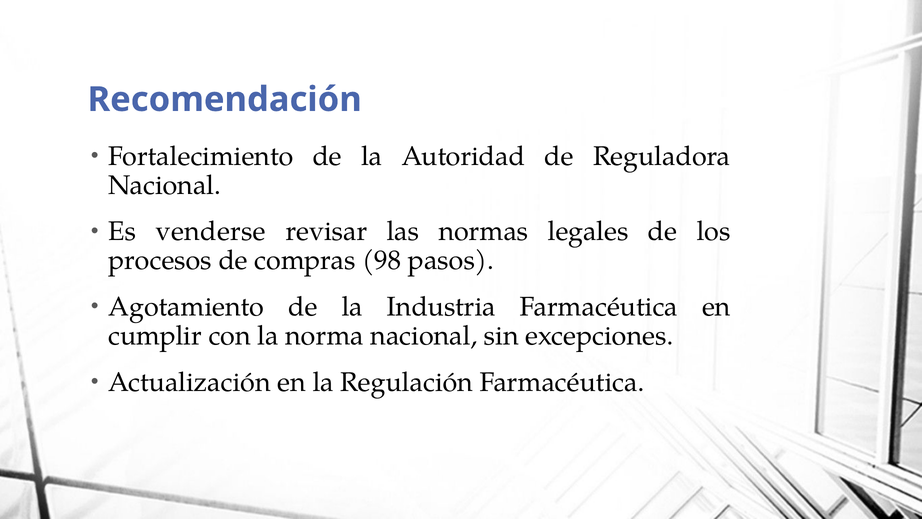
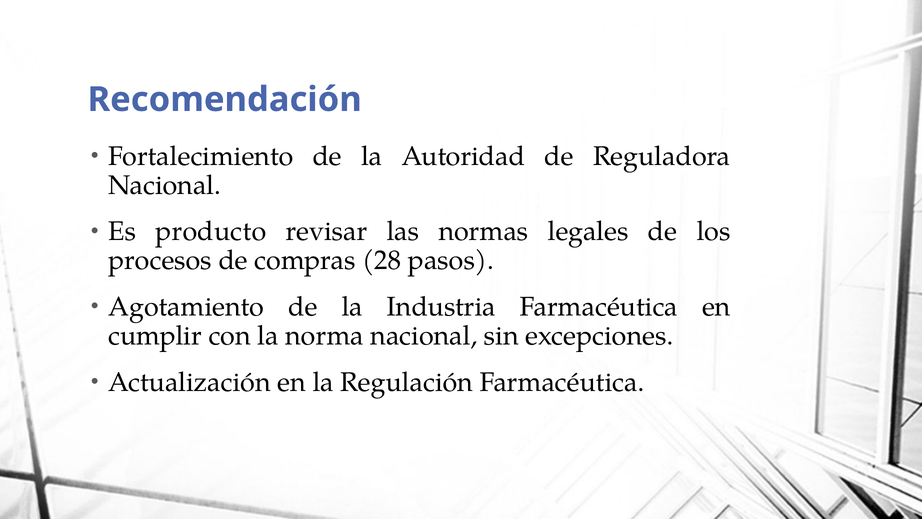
venderse: venderse -> producto (211, 231)
98: 98 -> 28 (382, 260)
